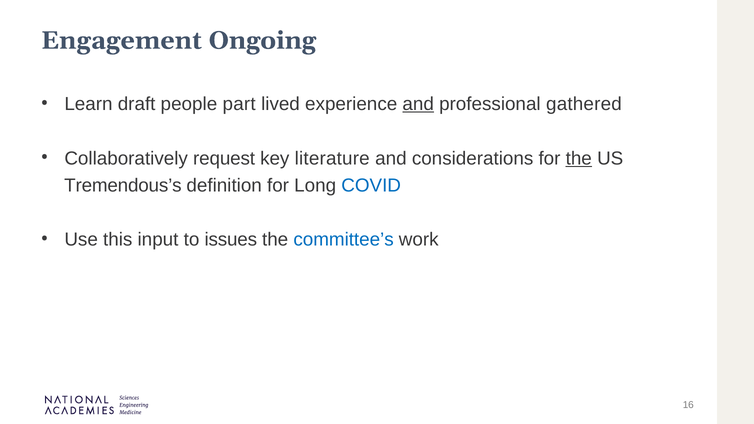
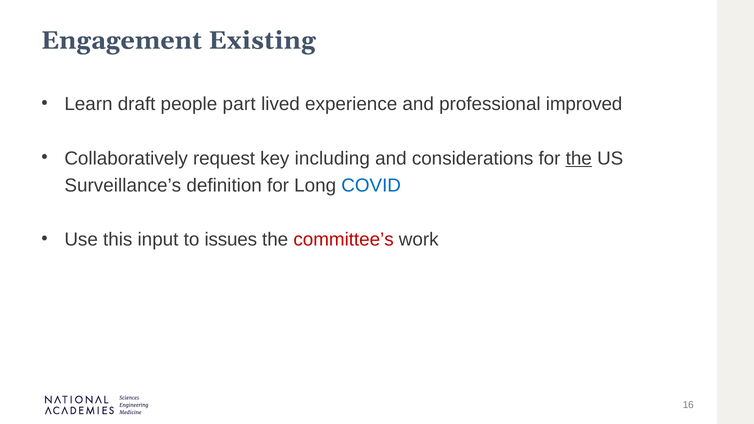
Ongoing: Ongoing -> Existing (262, 40)
and underline: present -> none (418, 104)
gathered: gathered -> improved (584, 104)
literature: literature -> including (332, 158)
Tremendous’s: Tremendous’s -> Surveillance’s (123, 185)
committee’s colour: blue -> red (344, 240)
